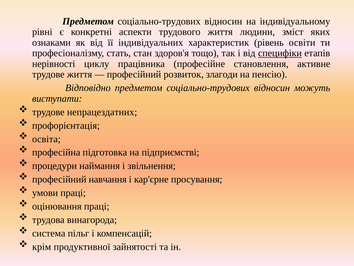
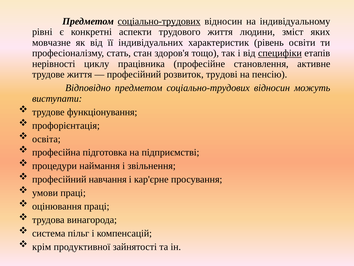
соціально-трудових underline: none -> present (159, 21)
ознаками: ознаками -> мовчазне (51, 42)
злагоди: злагоди -> трудові (222, 74)
непрацездатних: непрацездатних -> функціонування (102, 112)
